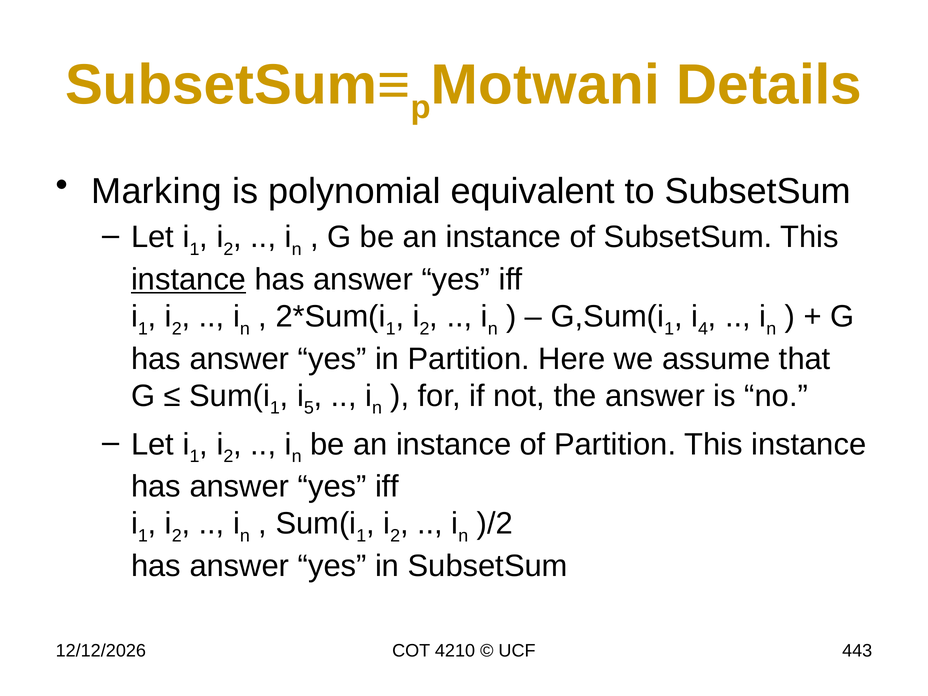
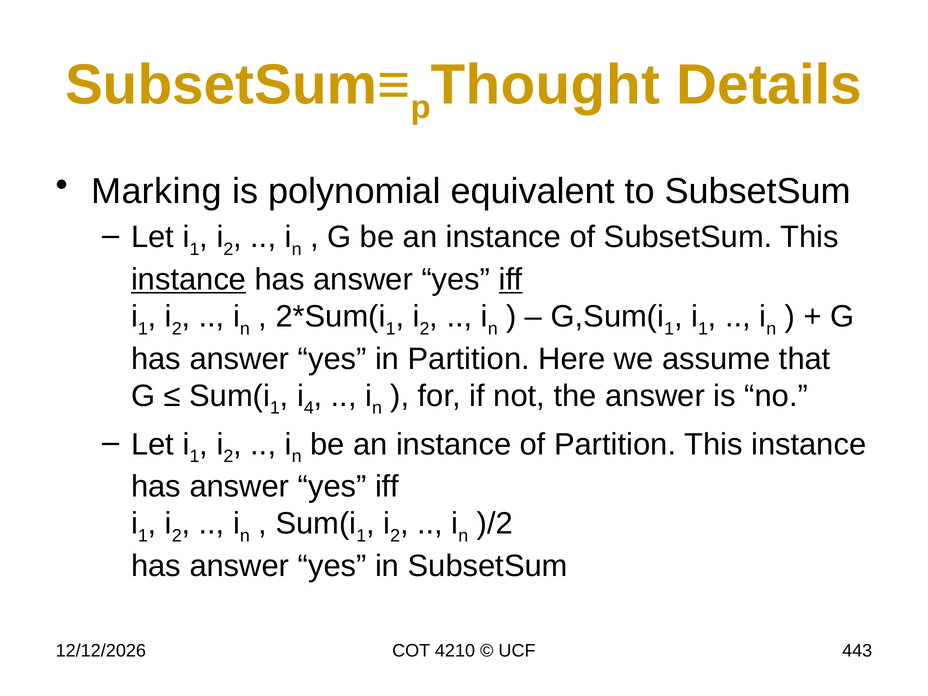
Motwani: Motwani -> Thought (545, 85)
iff underline: none -> present (511, 280)
4: 4 -> 1 (703, 329)
5: 5 -> 4 (309, 408)
